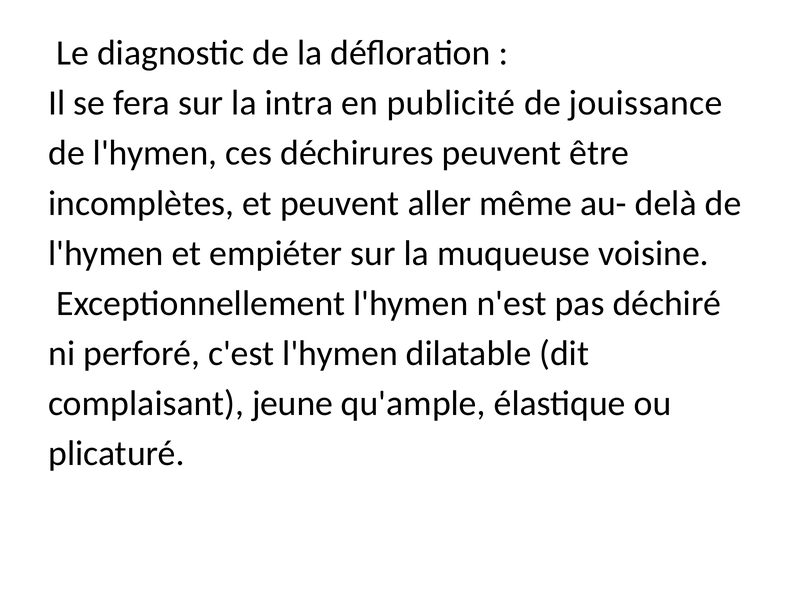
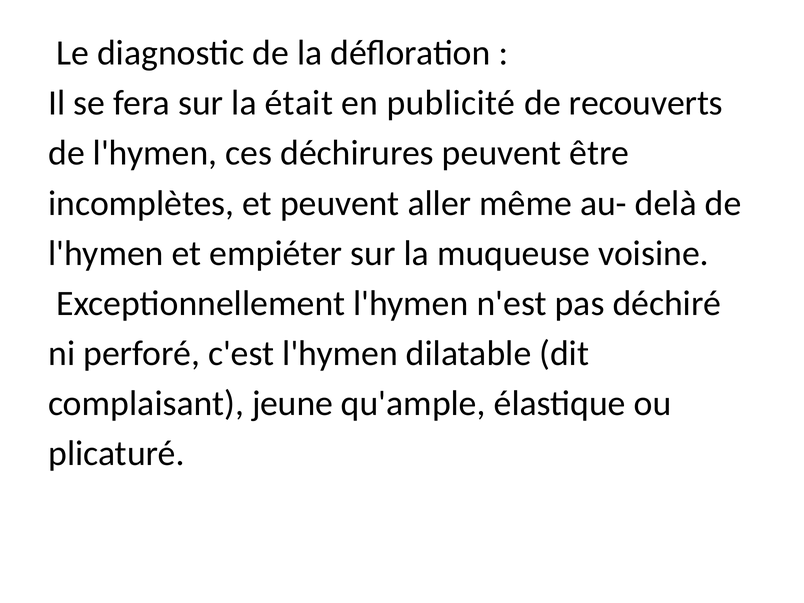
intra: intra -> était (299, 103)
jouissance: jouissance -> recouverts (646, 103)
